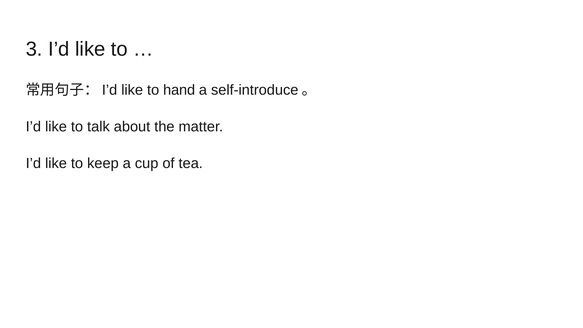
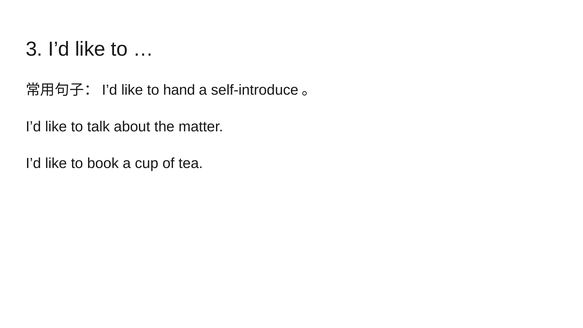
keep: keep -> book (103, 163)
